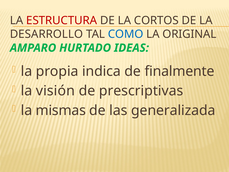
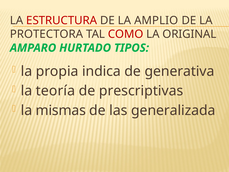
CORTOS: CORTOS -> AMPLIO (156, 20)
DESARROLLO: DESARROLLO -> PROTECTORA (46, 34)
COMO colour: blue -> red (126, 34)
IDEAS: IDEAS -> TIPOS (132, 48)
finalmente: finalmente -> generativa (179, 71)
visión: visión -> teoría (55, 91)
